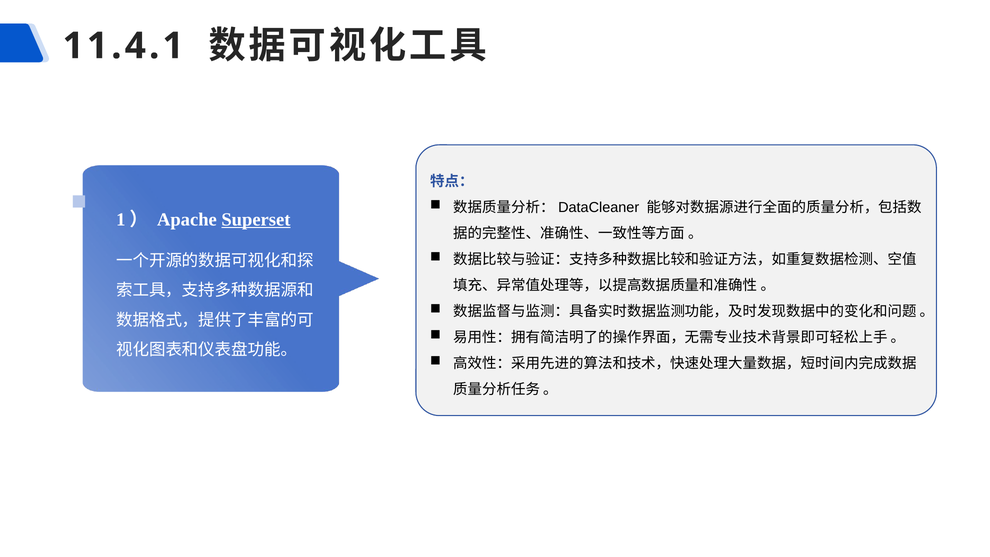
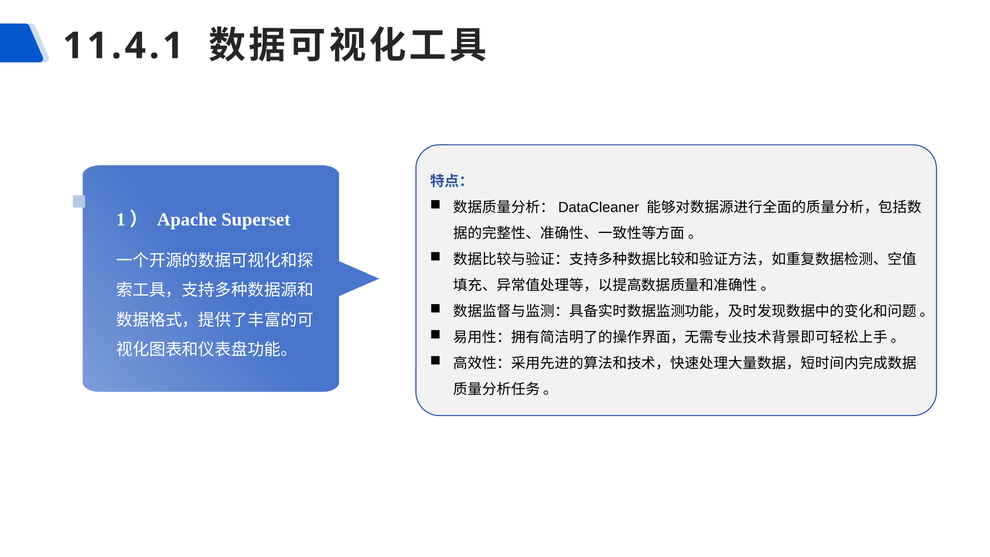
Superset underline: present -> none (256, 220)
